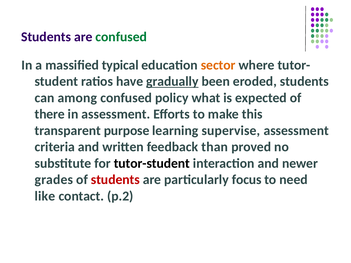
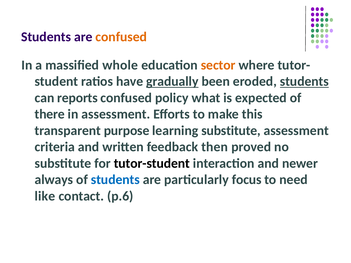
confused colour: green -> orange (121, 37)
typical: typical -> whole (120, 65)
students underline: none -> present (304, 82)
among: among -> reports (77, 98)
learning supervise: supervise -> substitute (231, 131)
than: than -> then (215, 147)
grades: grades -> always (54, 180)
students colour: red -> blue (115, 180)
p.2: p.2 -> p.6 (120, 196)
